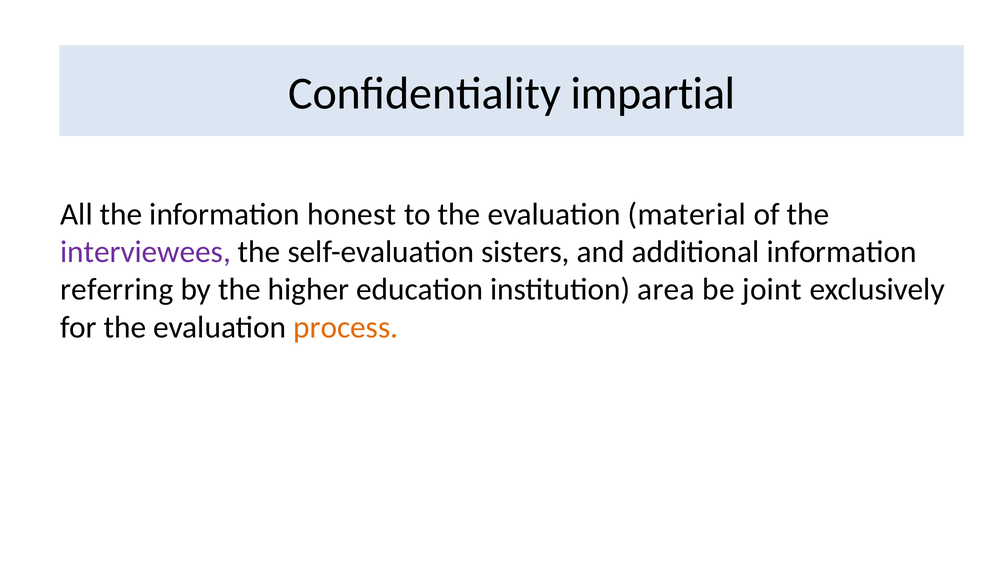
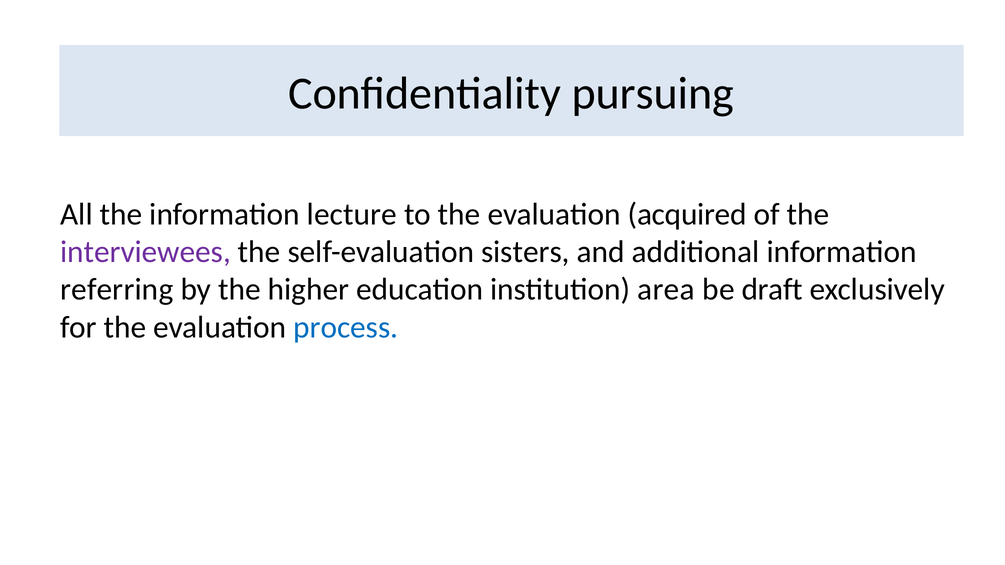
impartial: impartial -> pursuing (653, 94)
honest: honest -> lecture (352, 214)
material: material -> acquired (687, 214)
joint: joint -> draft (772, 290)
process colour: orange -> blue (346, 327)
